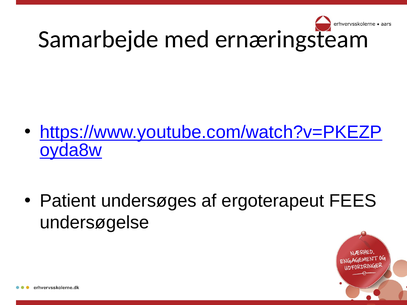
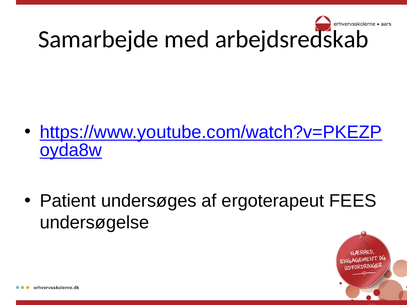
ernæringsteam: ernæringsteam -> arbejdsredskab (292, 39)
